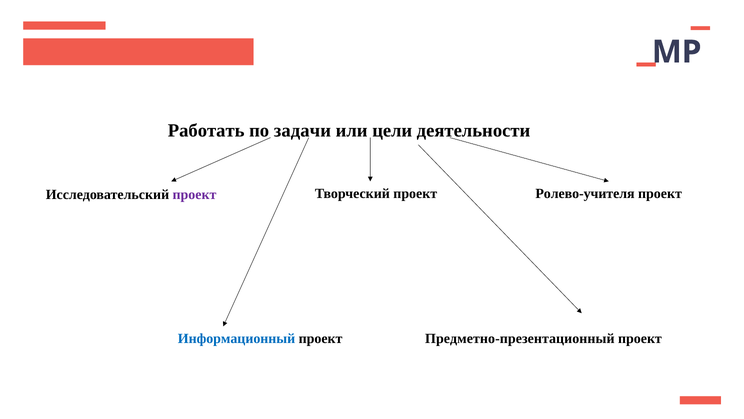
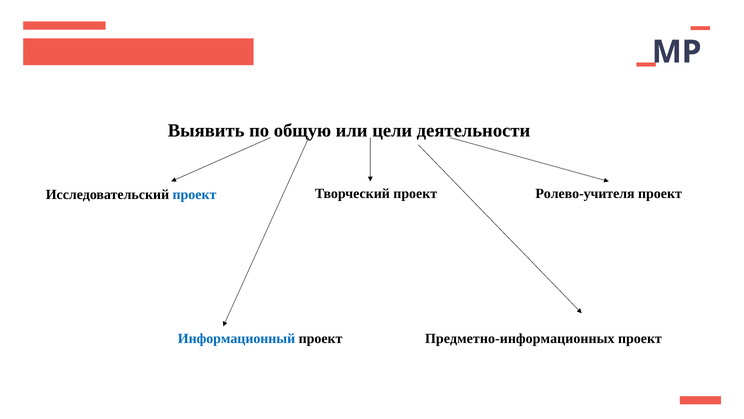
Работать: Работать -> Выявить (206, 130)
задачи: задачи -> общую (303, 130)
проект colour: purple -> blue (194, 194)
Предметно-презентационный: Предметно-презентационный -> Предметно-информационных (520, 338)
